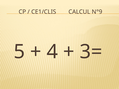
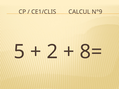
4: 4 -> 2 (52, 52)
3=: 3= -> 8= (91, 52)
